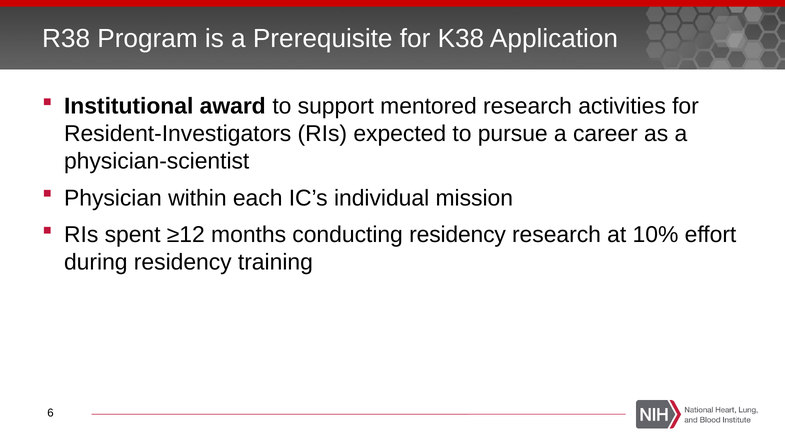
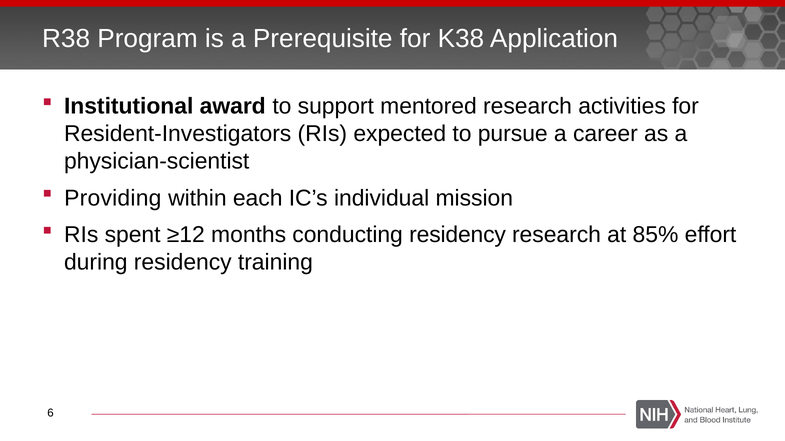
Physician: Physician -> Providing (113, 198)
10%: 10% -> 85% (655, 235)
